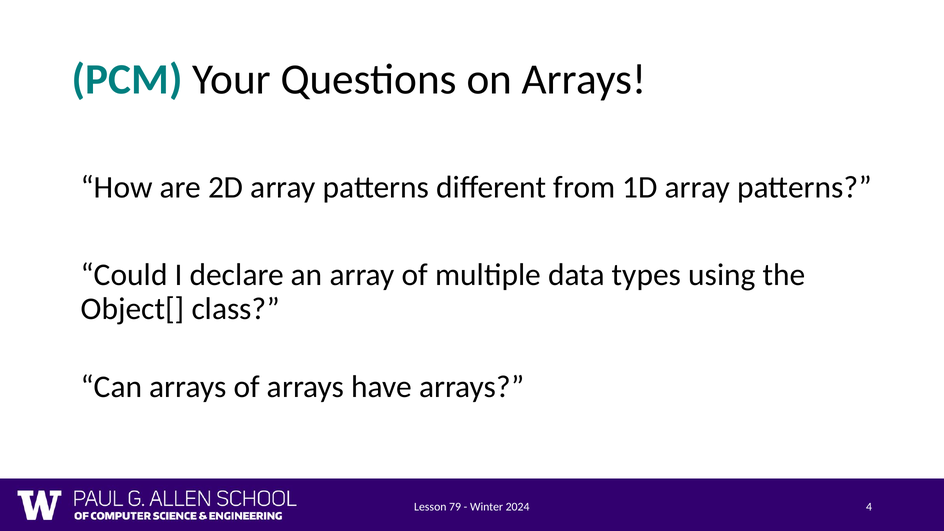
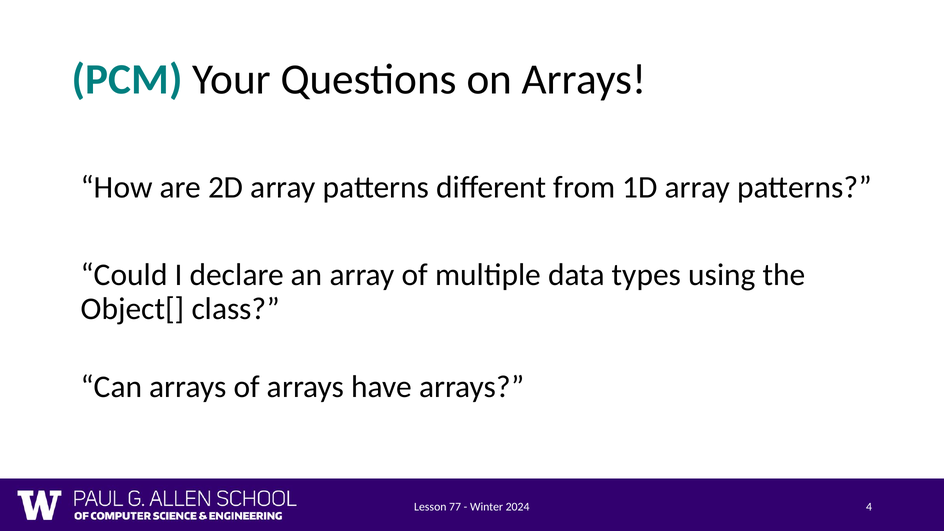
79: 79 -> 77 (455, 507)
